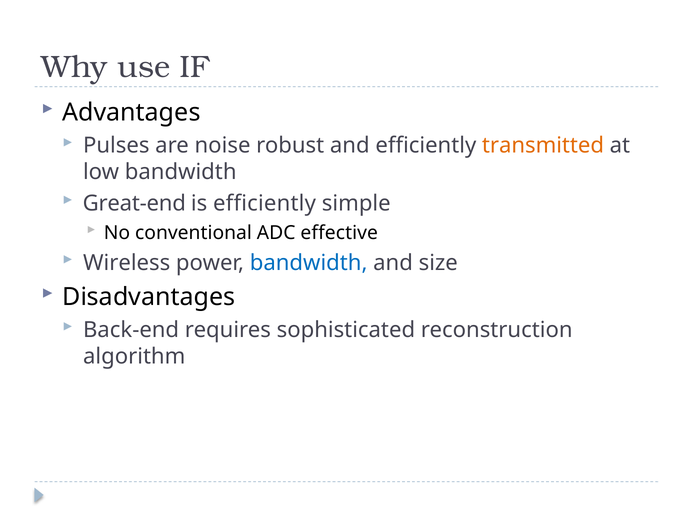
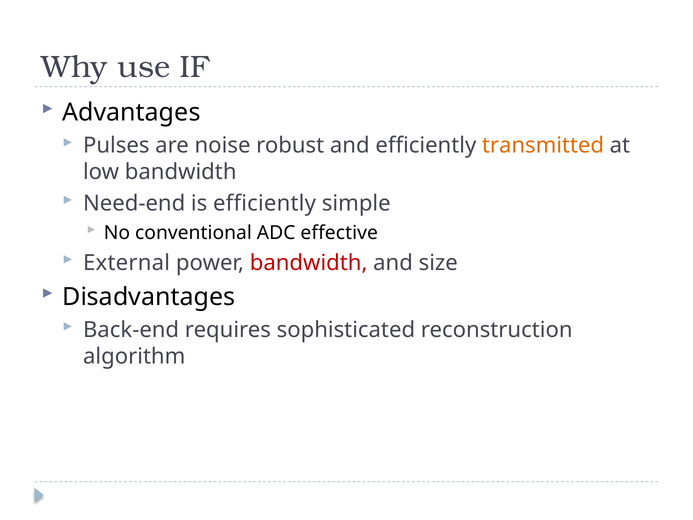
Great-end: Great-end -> Need-end (134, 203)
Wireless: Wireless -> External (127, 263)
bandwidth colour: blue -> red (309, 263)
